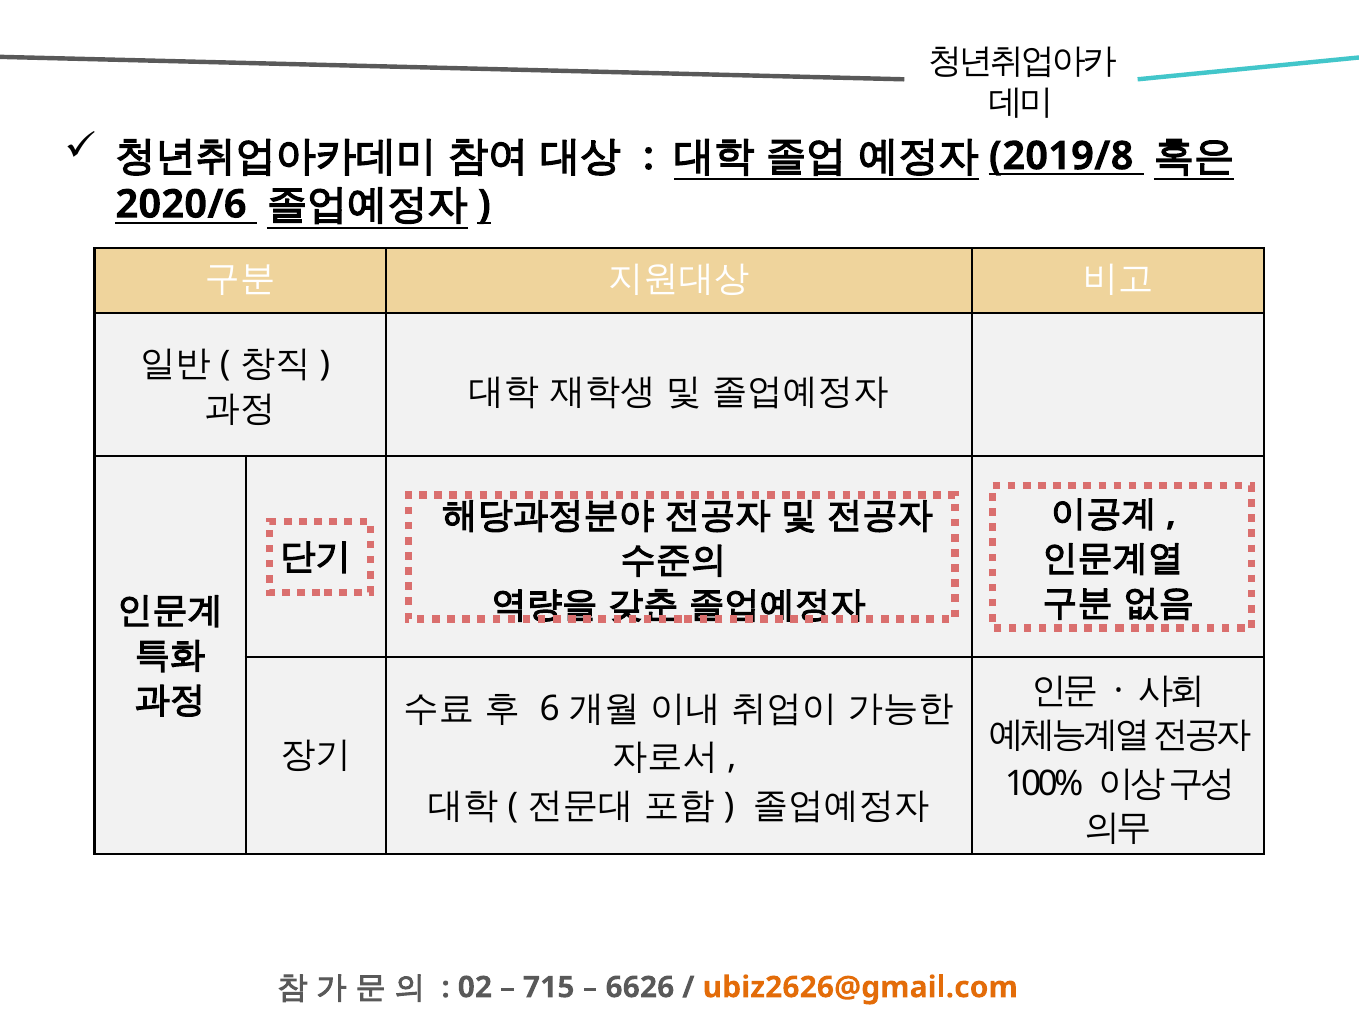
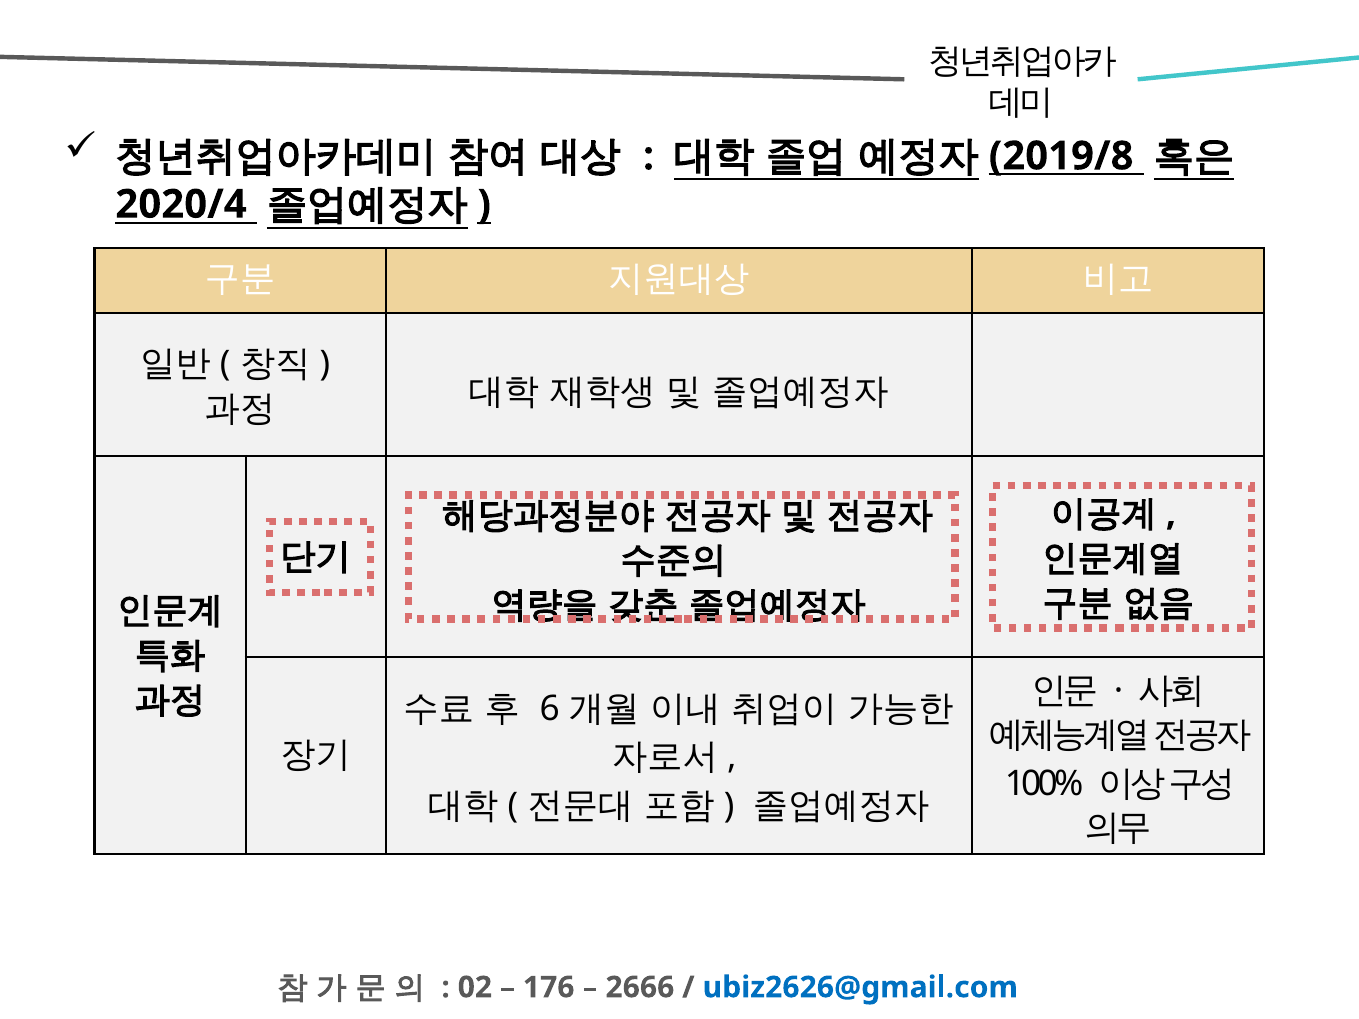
2020/6: 2020/6 -> 2020/4 (181, 204)
715: 715 -> 176 (549, 988)
6626: 6626 -> 2666 (640, 988)
ubiz2626@gmail.com colour: orange -> blue (860, 988)
